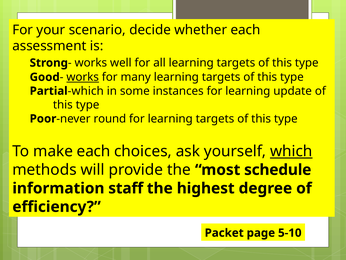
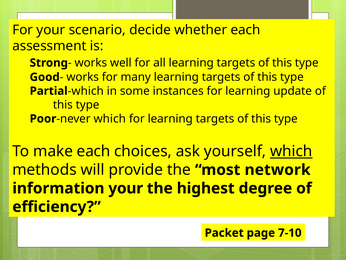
works underline: present -> none (83, 77)
round: round -> which (110, 118)
schedule: schedule -> network (278, 170)
information staff: staff -> your (126, 188)
5-10: 5-10 -> 7-10 (290, 232)
